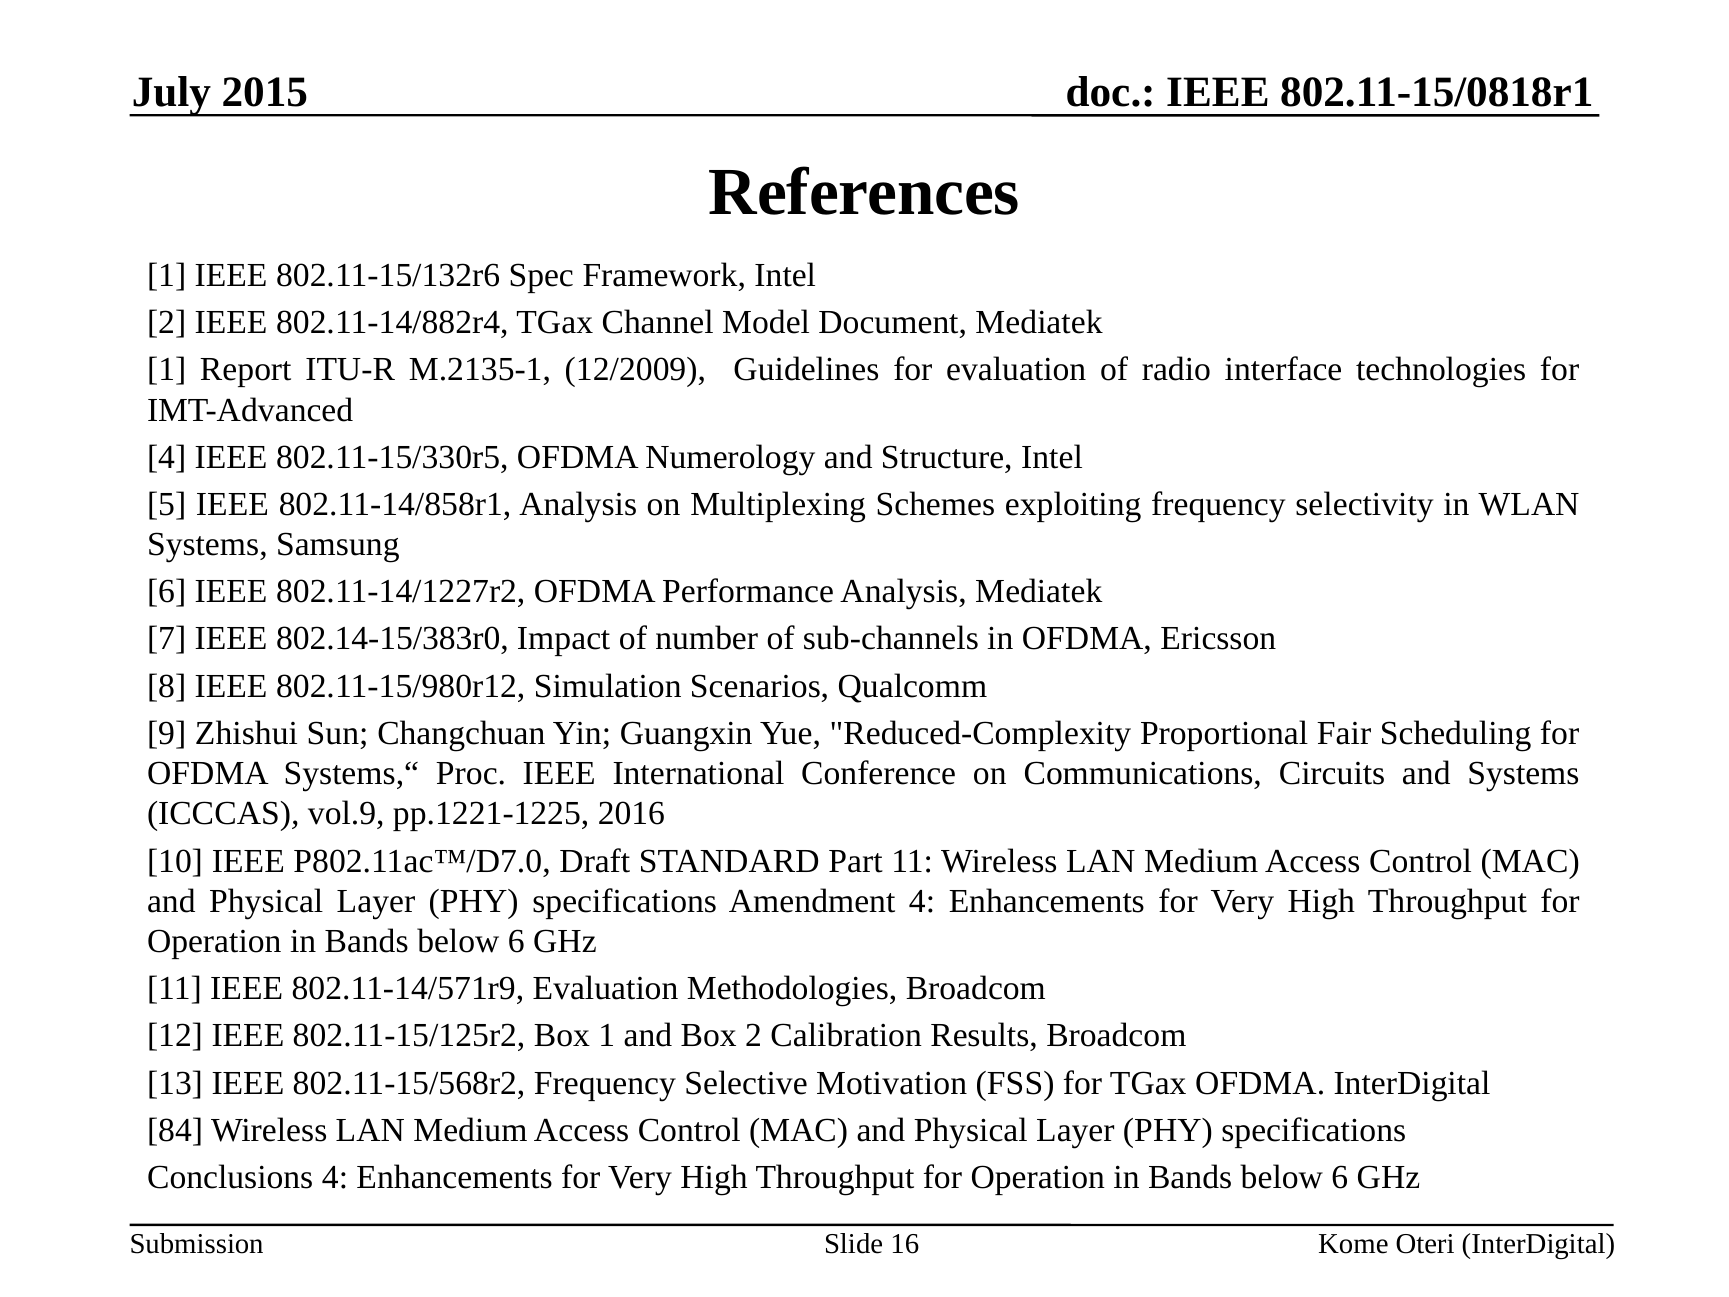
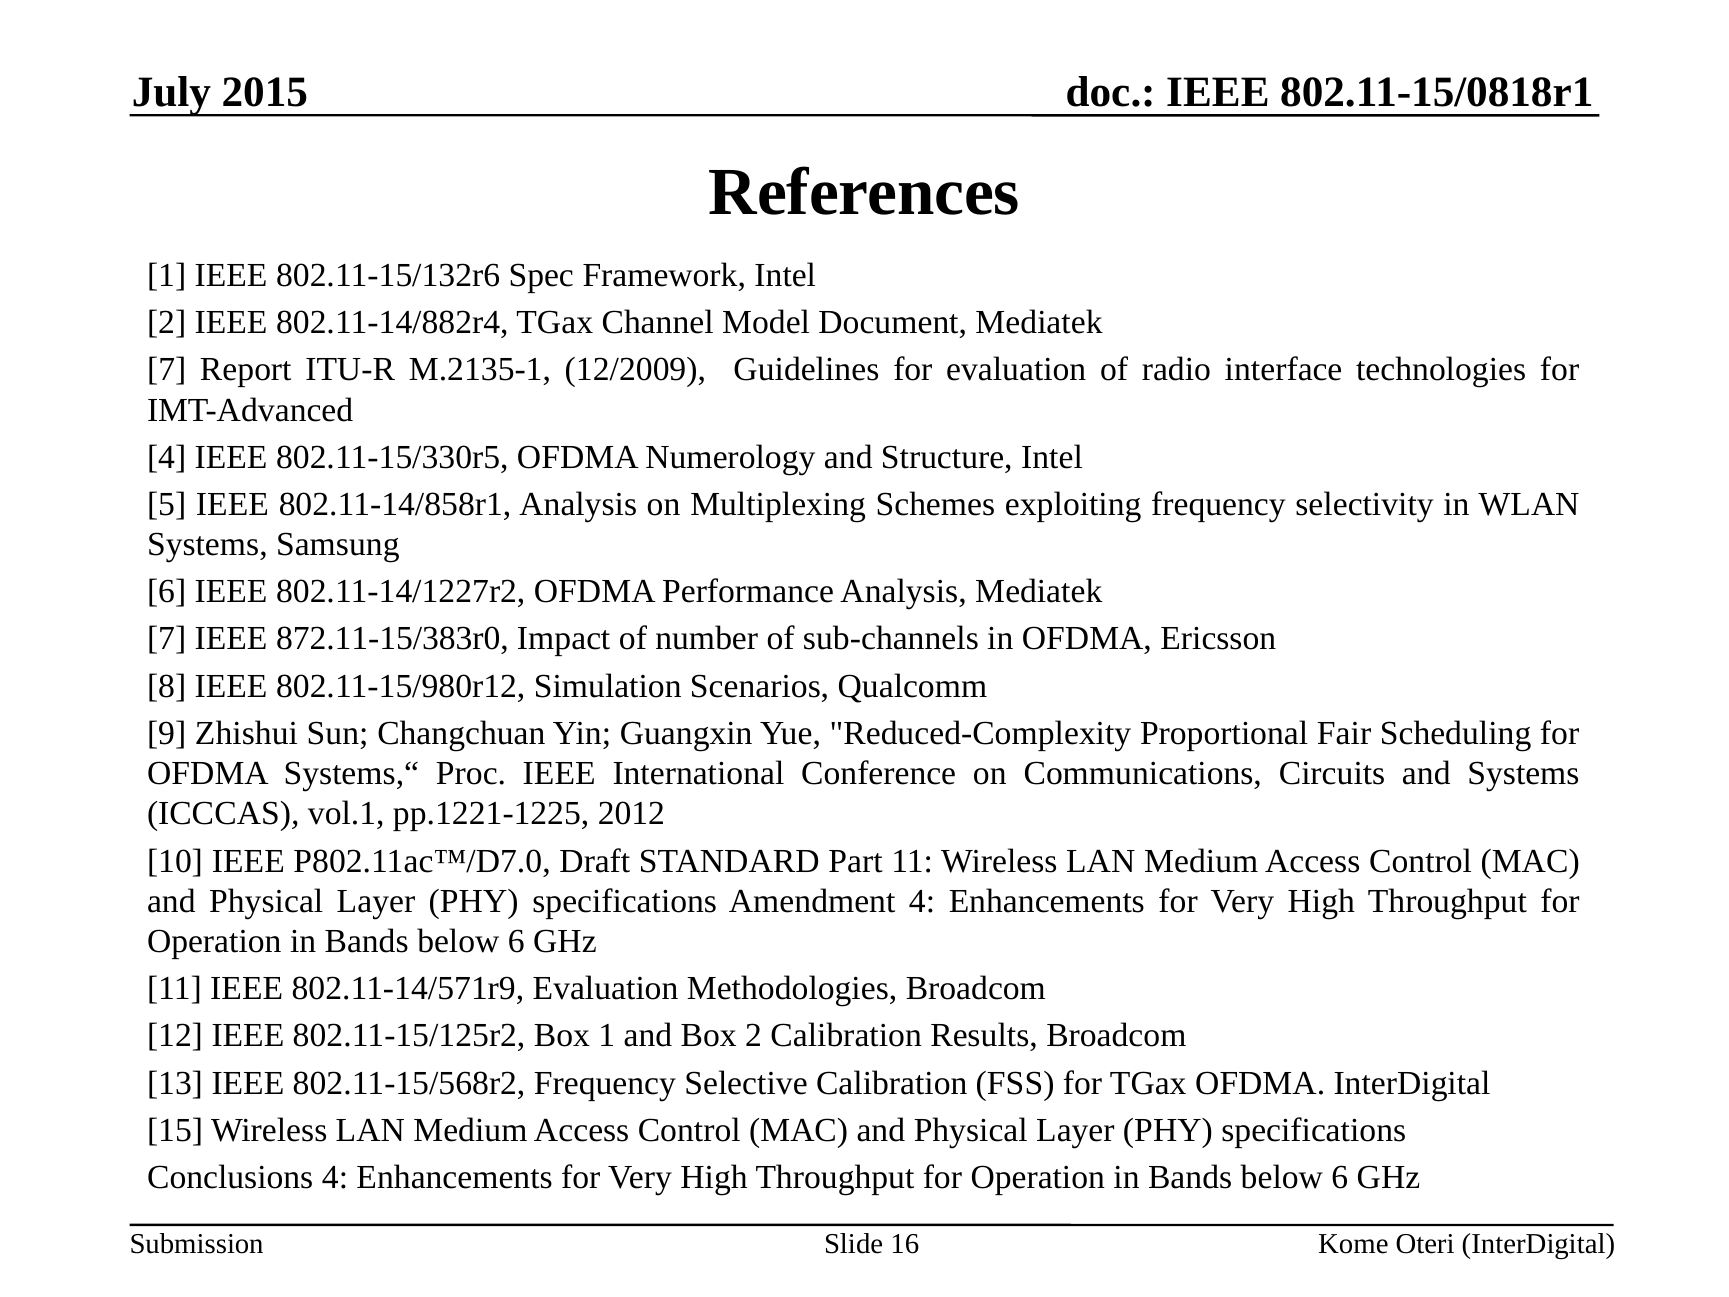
1: 1 -> 7 (167, 370)
802.14-15/383r0: 802.14-15/383r0 -> 872.11-15/383r0 (392, 639)
vol.9: vol.9 -> vol.1 (346, 814)
2016: 2016 -> 2012 (631, 814)
Selective Motivation: Motivation -> Calibration (892, 1083)
84: 84 -> 15 (175, 1130)
